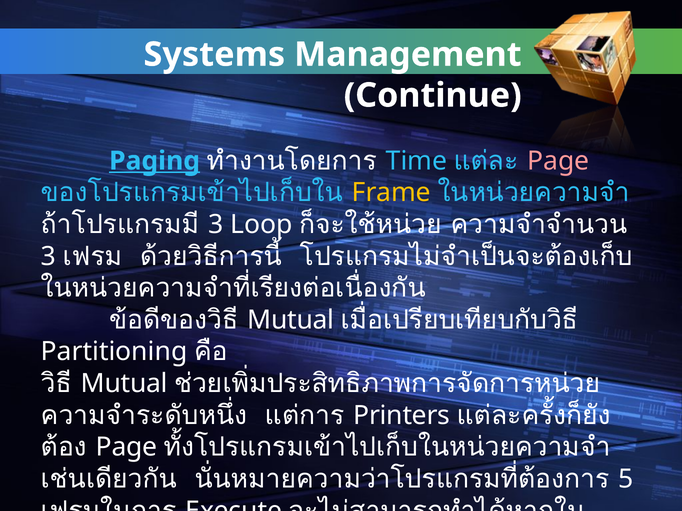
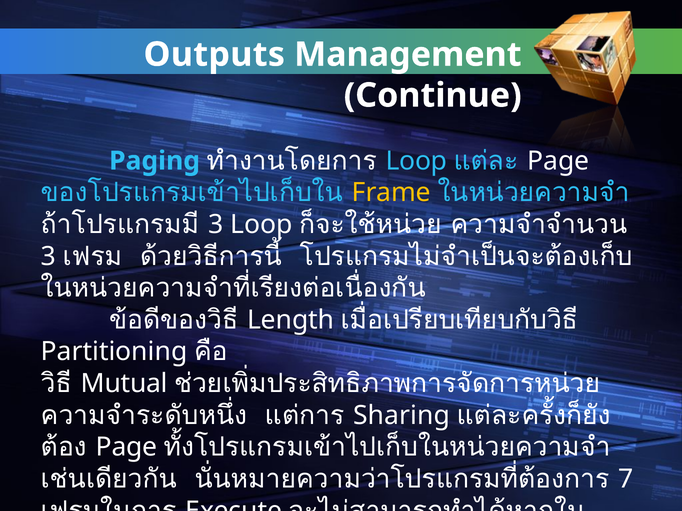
Systems: Systems -> Outputs (214, 55)
Paging underline: present -> none (155, 161)
Time: Time -> Loop (417, 161)
Page colour: pink -> white (558, 161)
Mutual: Mutual -> Length (291, 320)
Printers: Printers -> Sharing (402, 416)
5: 5 -> 7 (626, 479)
